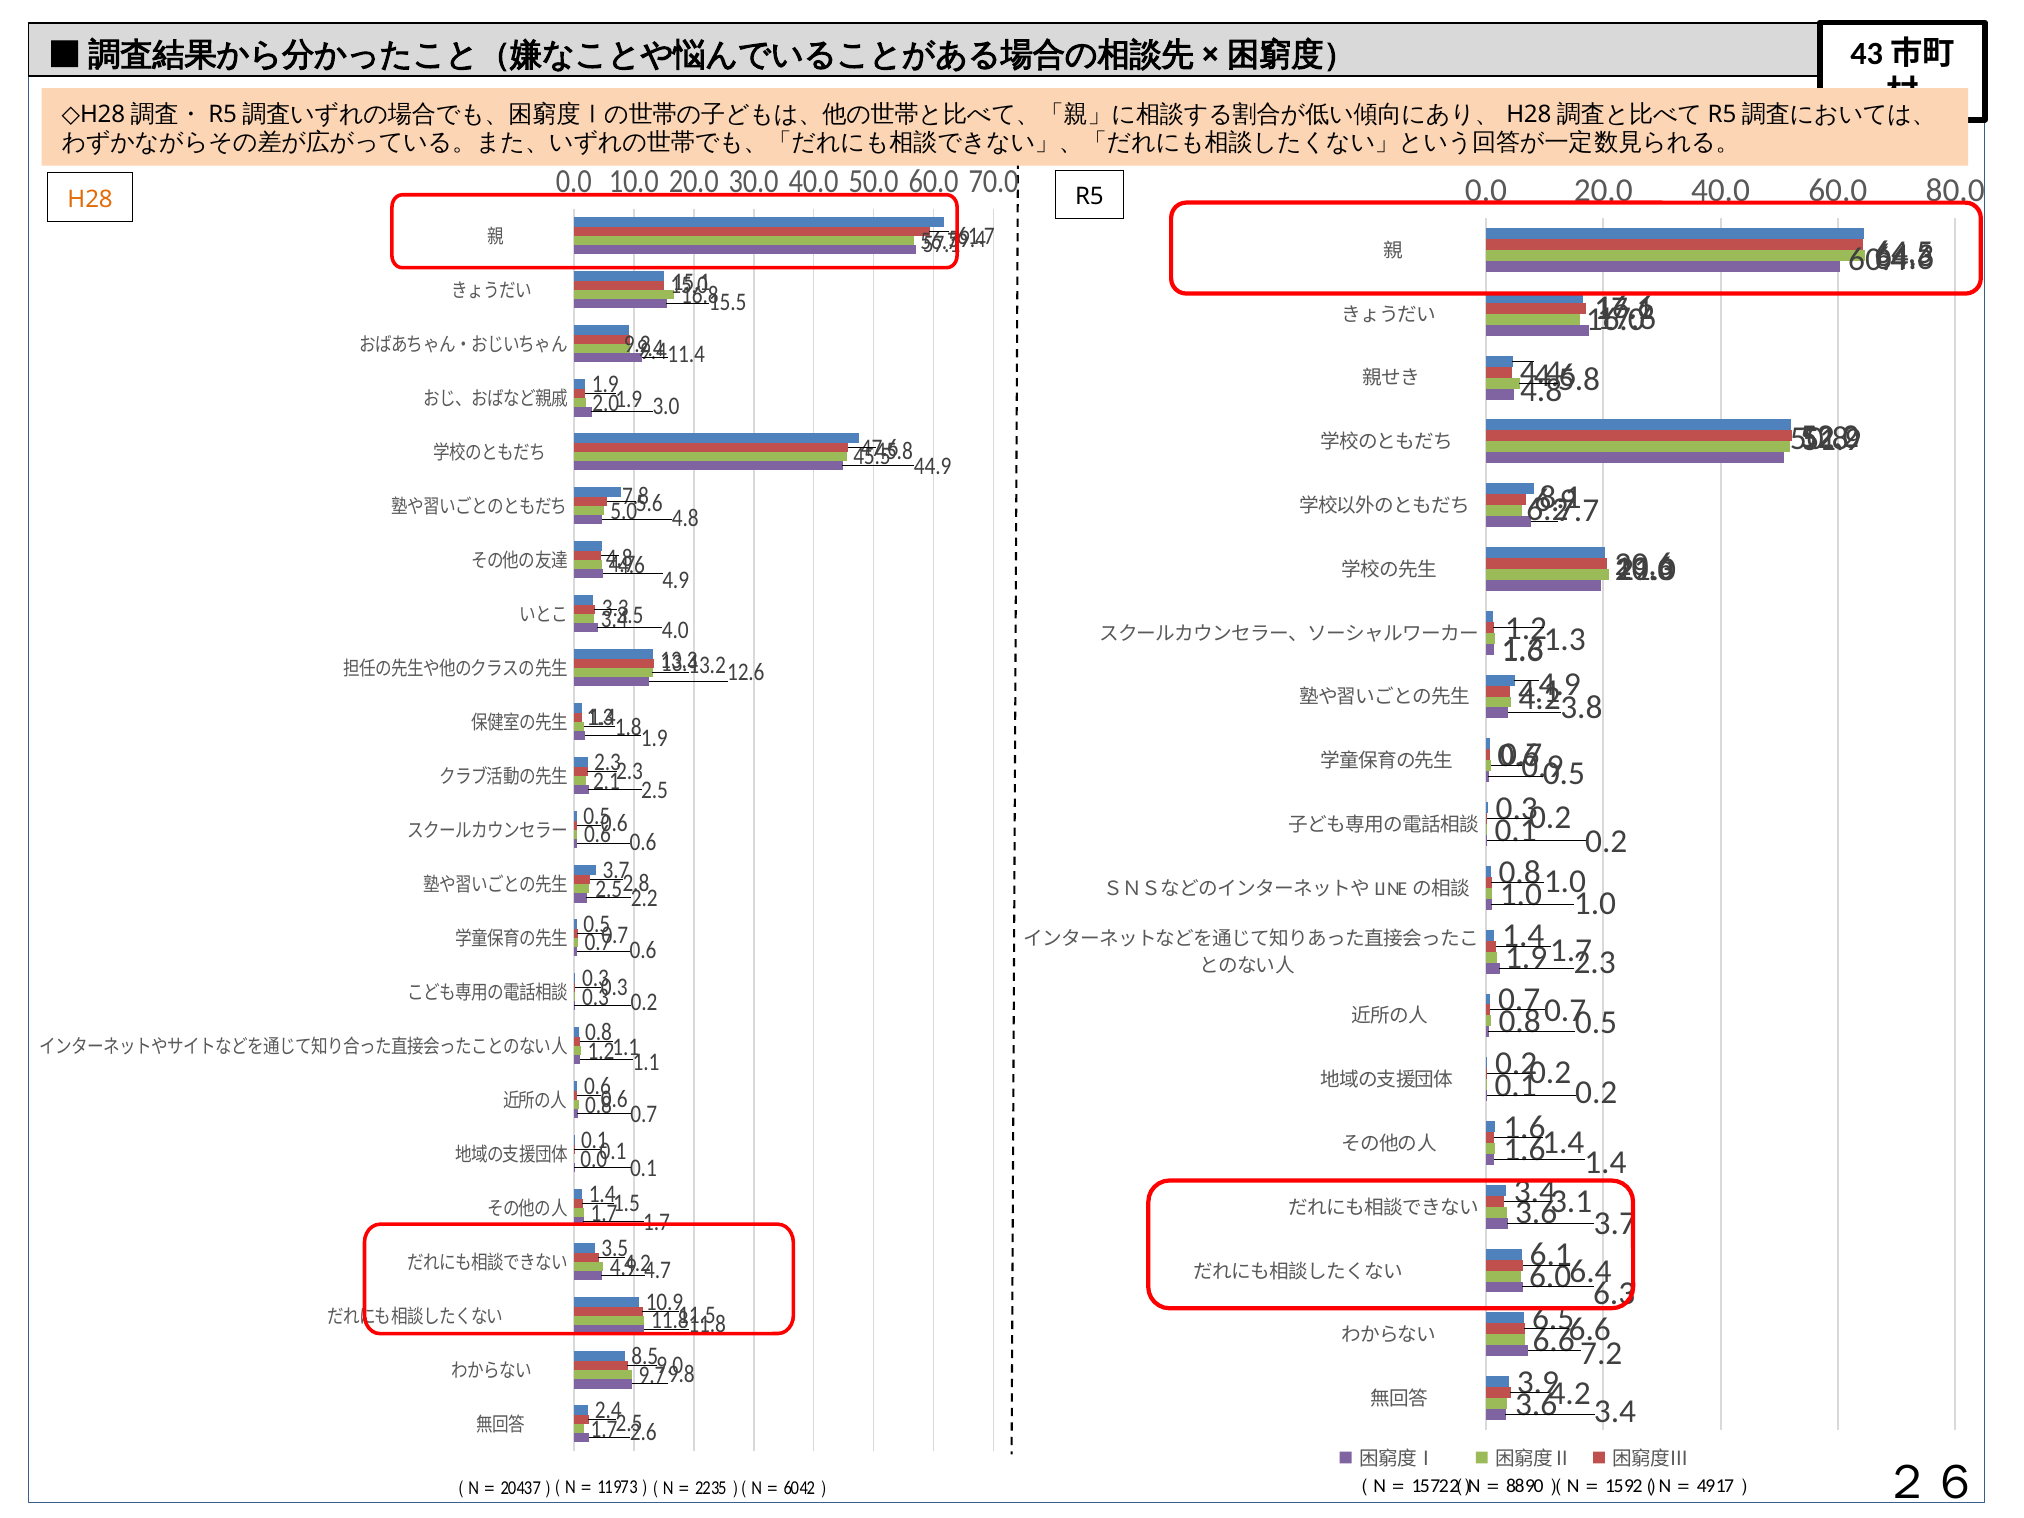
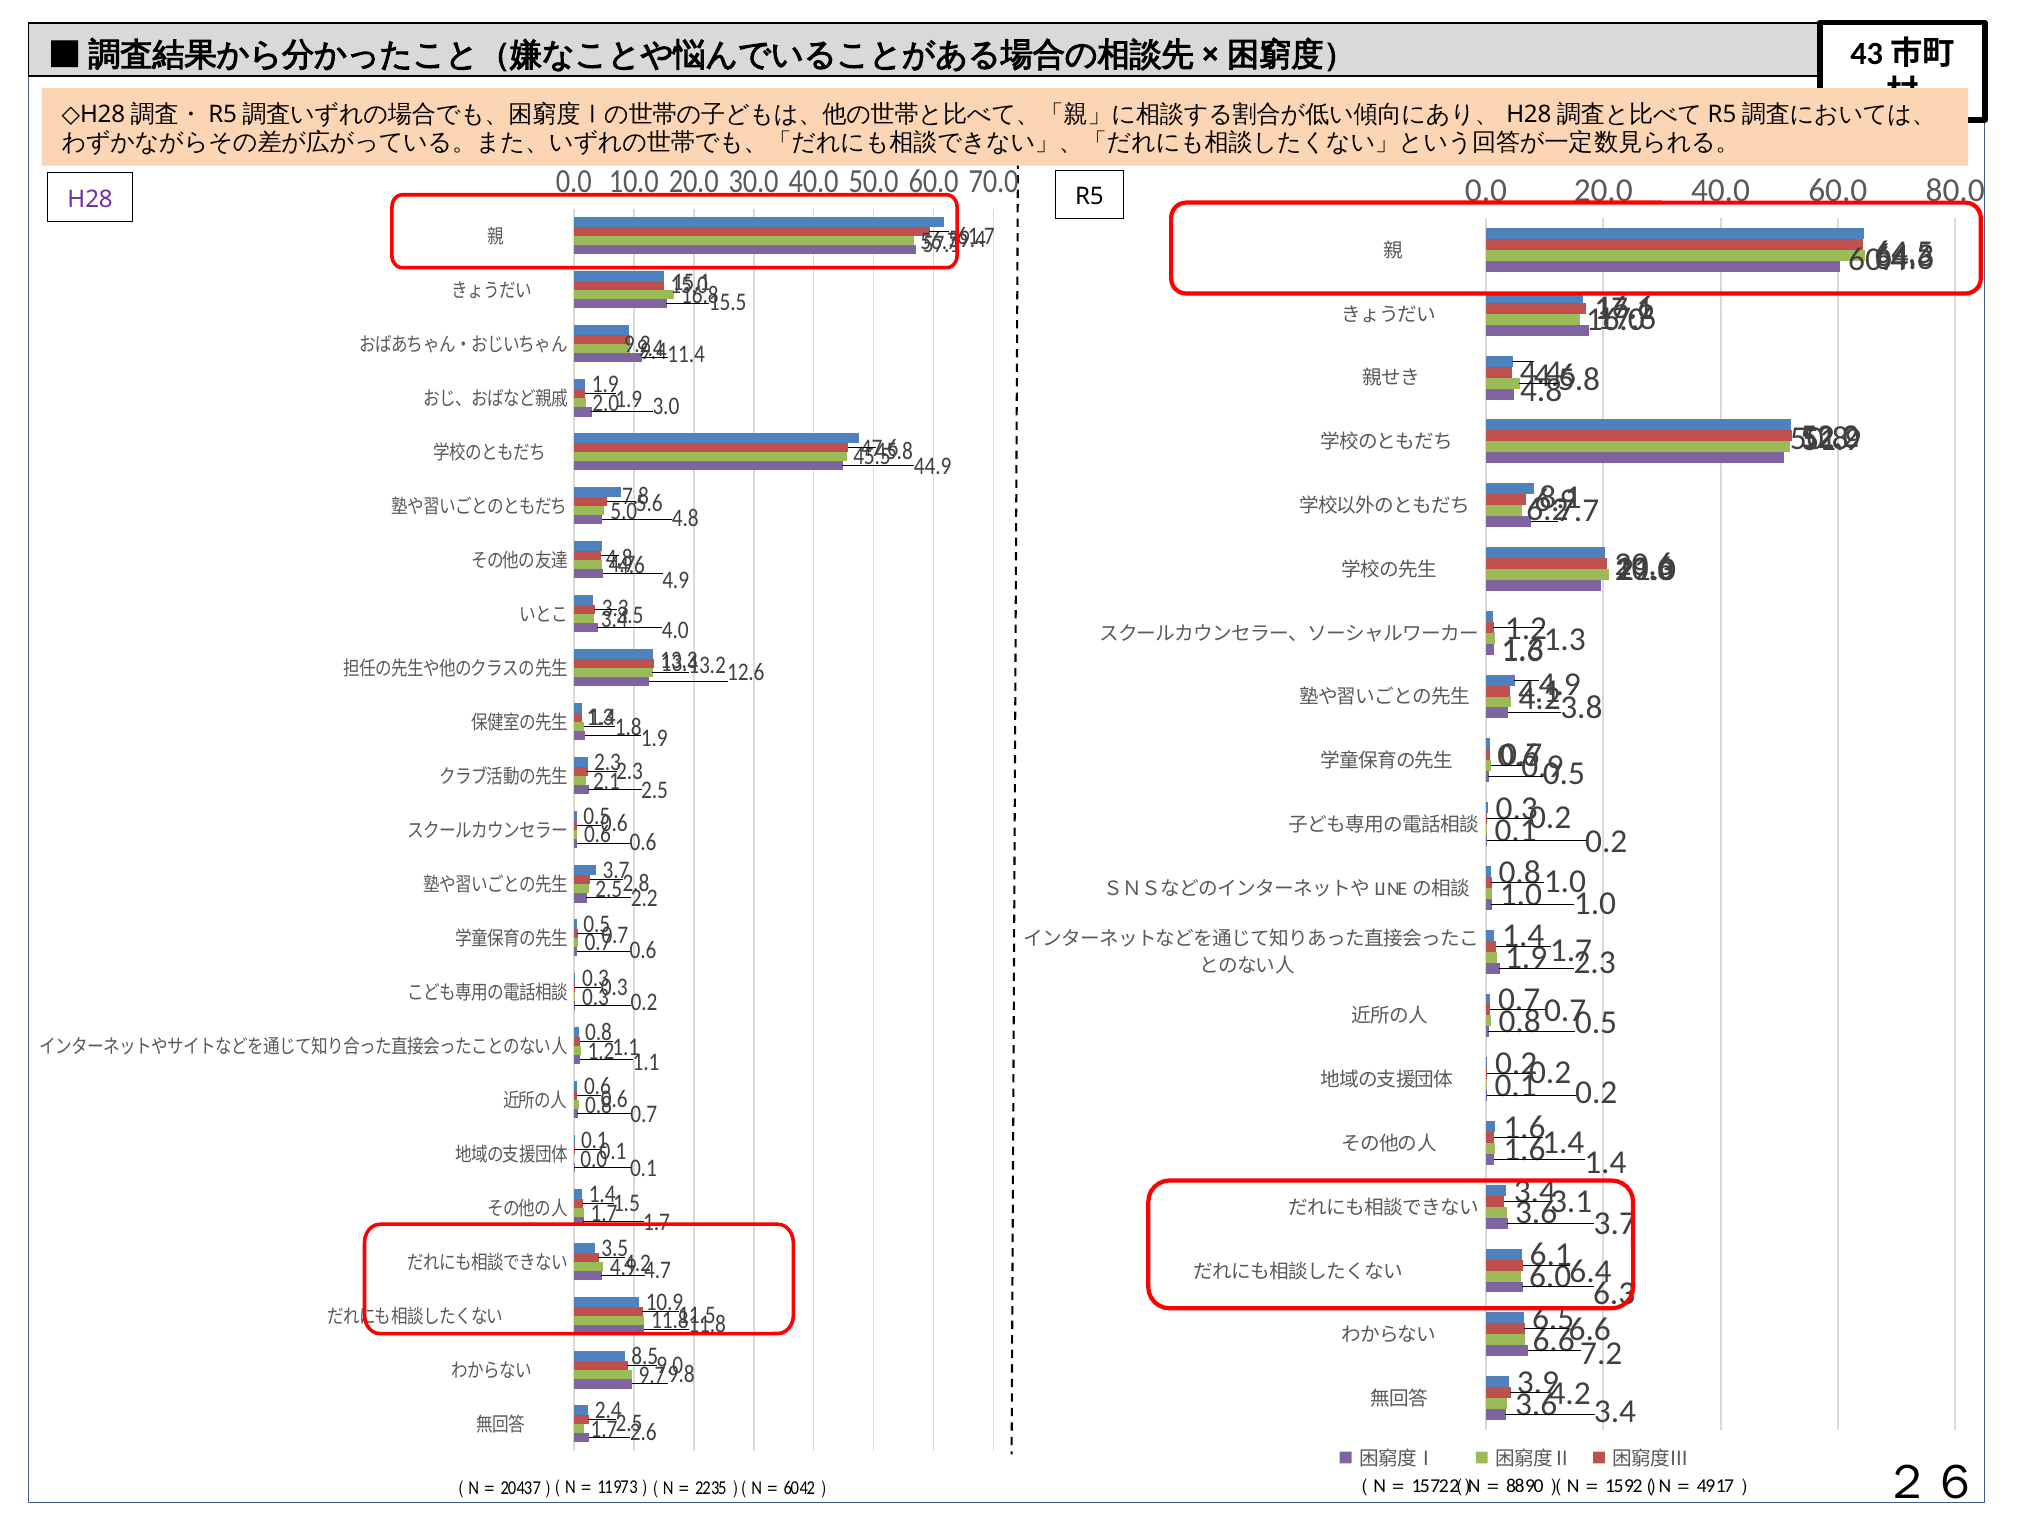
H28 colour: orange -> purple (90, 199)
